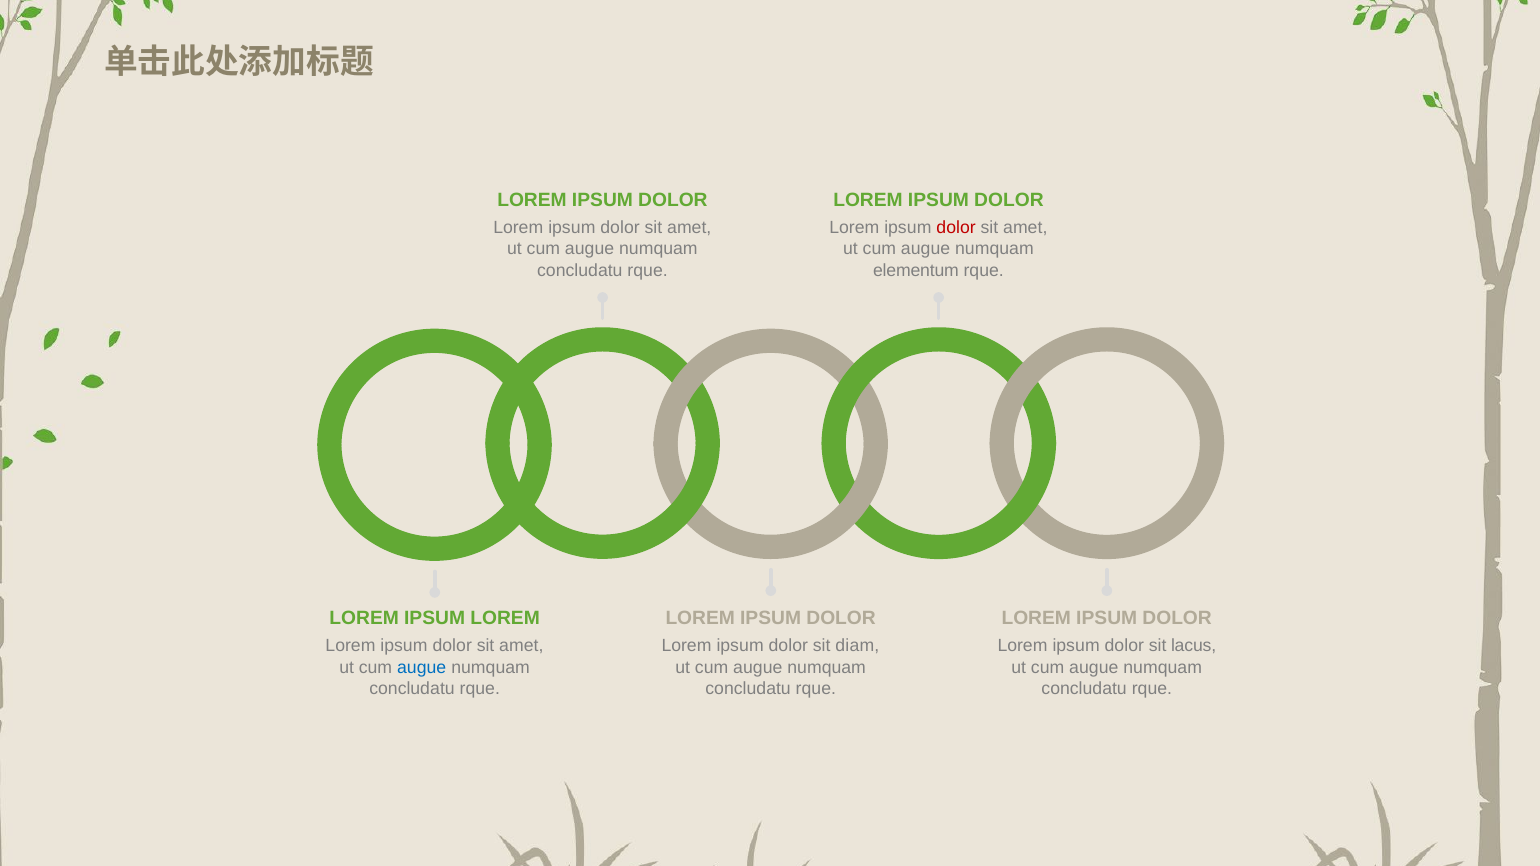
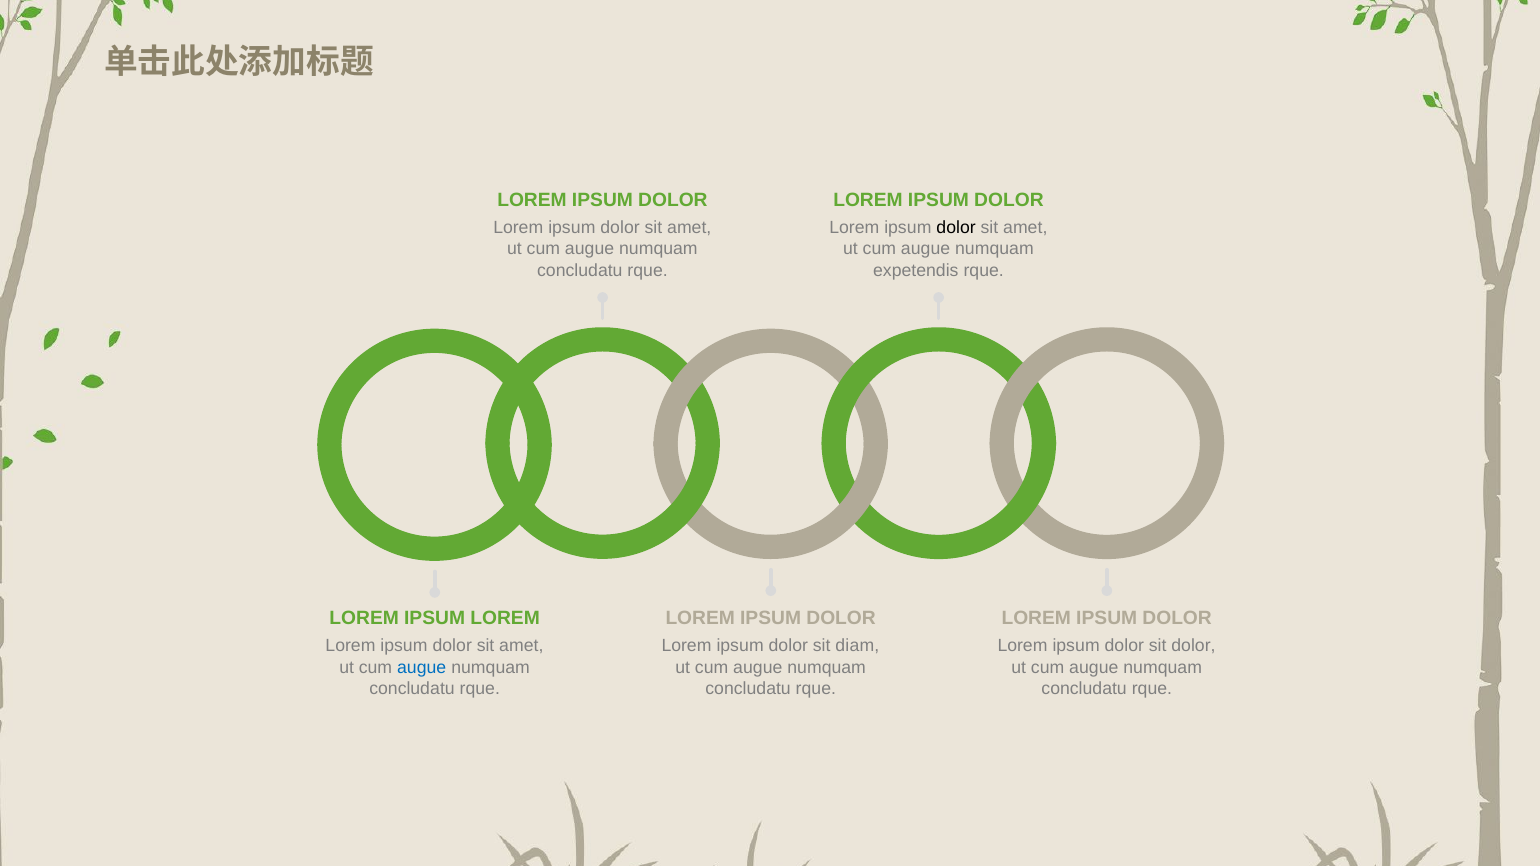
dolor colour: red -> black (956, 228)
elementum: elementum -> expetendis (916, 270)
sit lacus: lacus -> dolor (1193, 646)
